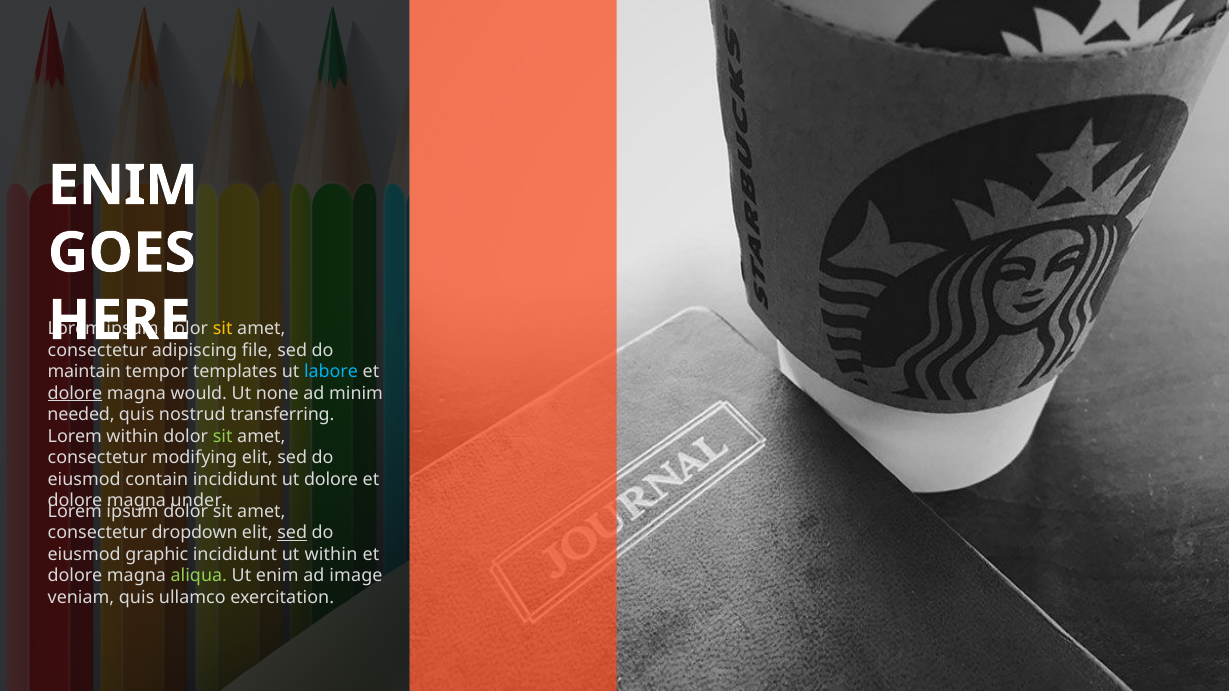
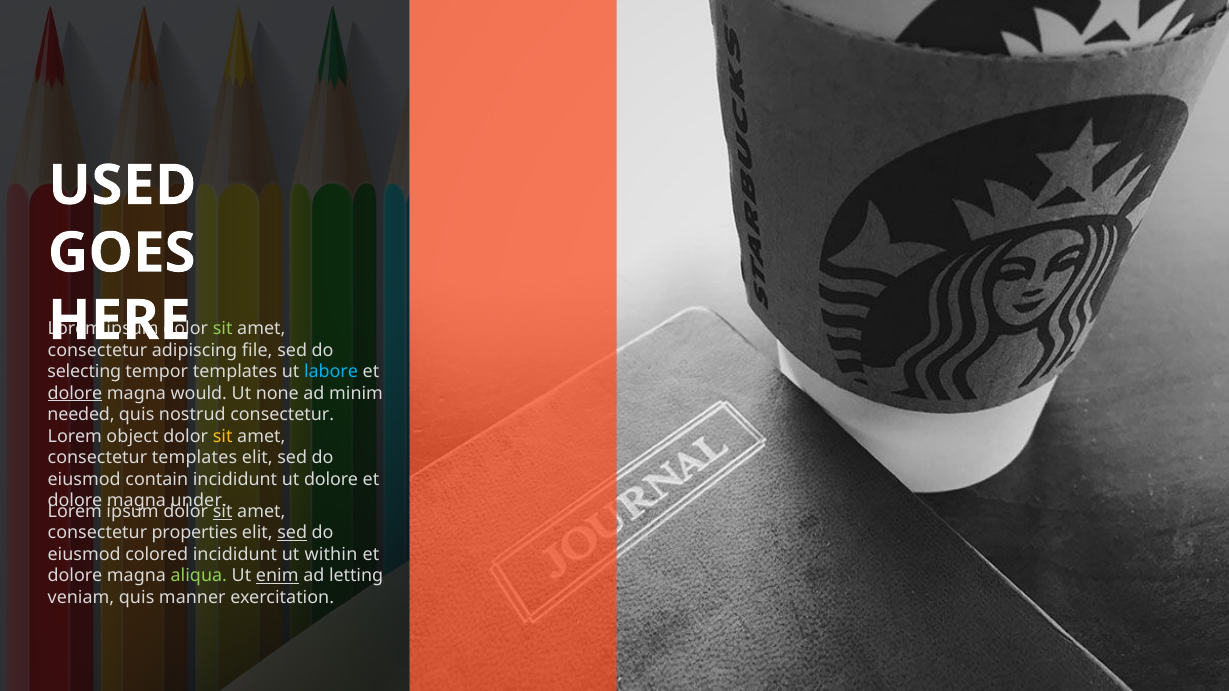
ENIM: ENIM -> USED (122, 186)
sit colour: yellow -> light green (223, 329)
maintain: maintain -> selecting (84, 372)
nostrud transferring: transferring -> consectetur (282, 415)
Lorem within: within -> object (133, 436)
sit colour: light green -> yellow (223, 436)
consectetur modifying: modifying -> templates (194, 458)
sit underline: none -> present (223, 512)
dropdown: dropdown -> properties (195, 533)
graphic: graphic -> colored (157, 555)
enim underline: none -> present (277, 576)
image: image -> letting (356, 576)
ullamco: ullamco -> manner (192, 598)
